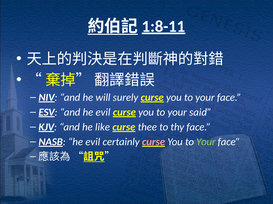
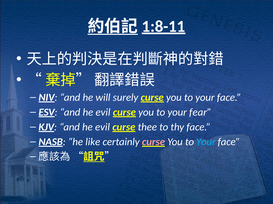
said: said -> fear (200, 113)
KJV and he like: like -> evil (102, 127)
NASB he evil: evil -> like (93, 142)
Your colour: light green -> light blue (206, 142)
